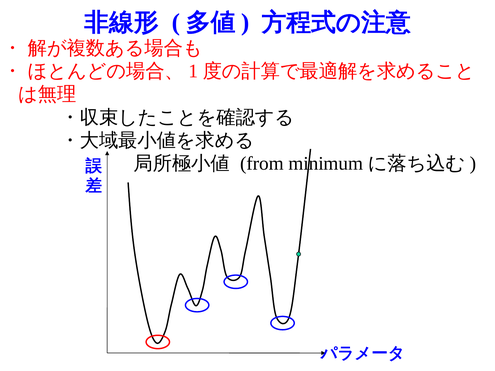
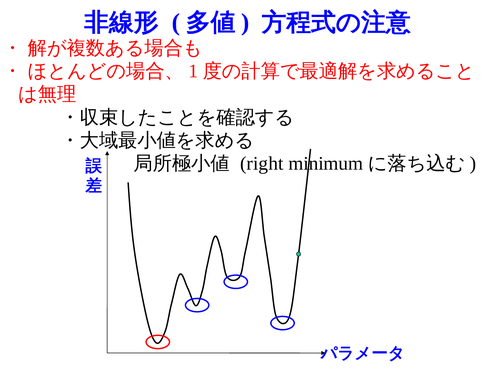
from: from -> right (262, 164)
